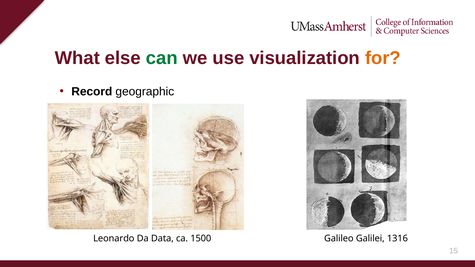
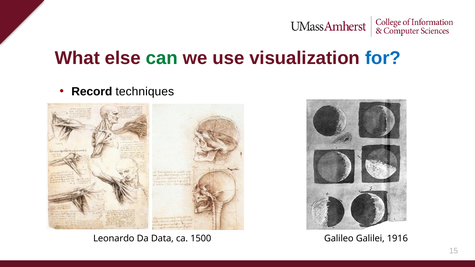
for colour: orange -> blue (383, 58)
geographic: geographic -> techniques (145, 92)
1316: 1316 -> 1916 (397, 239)
